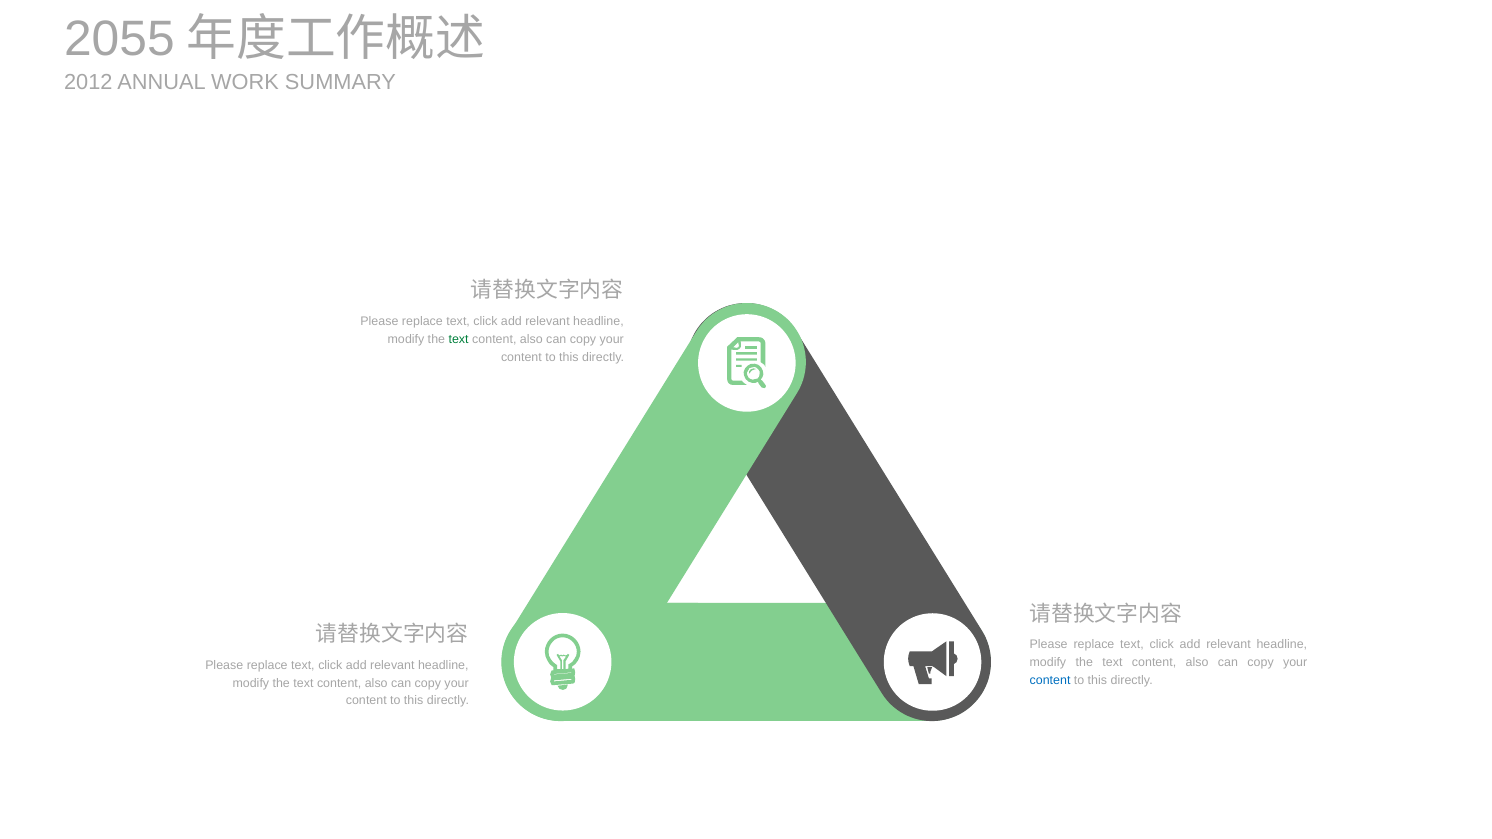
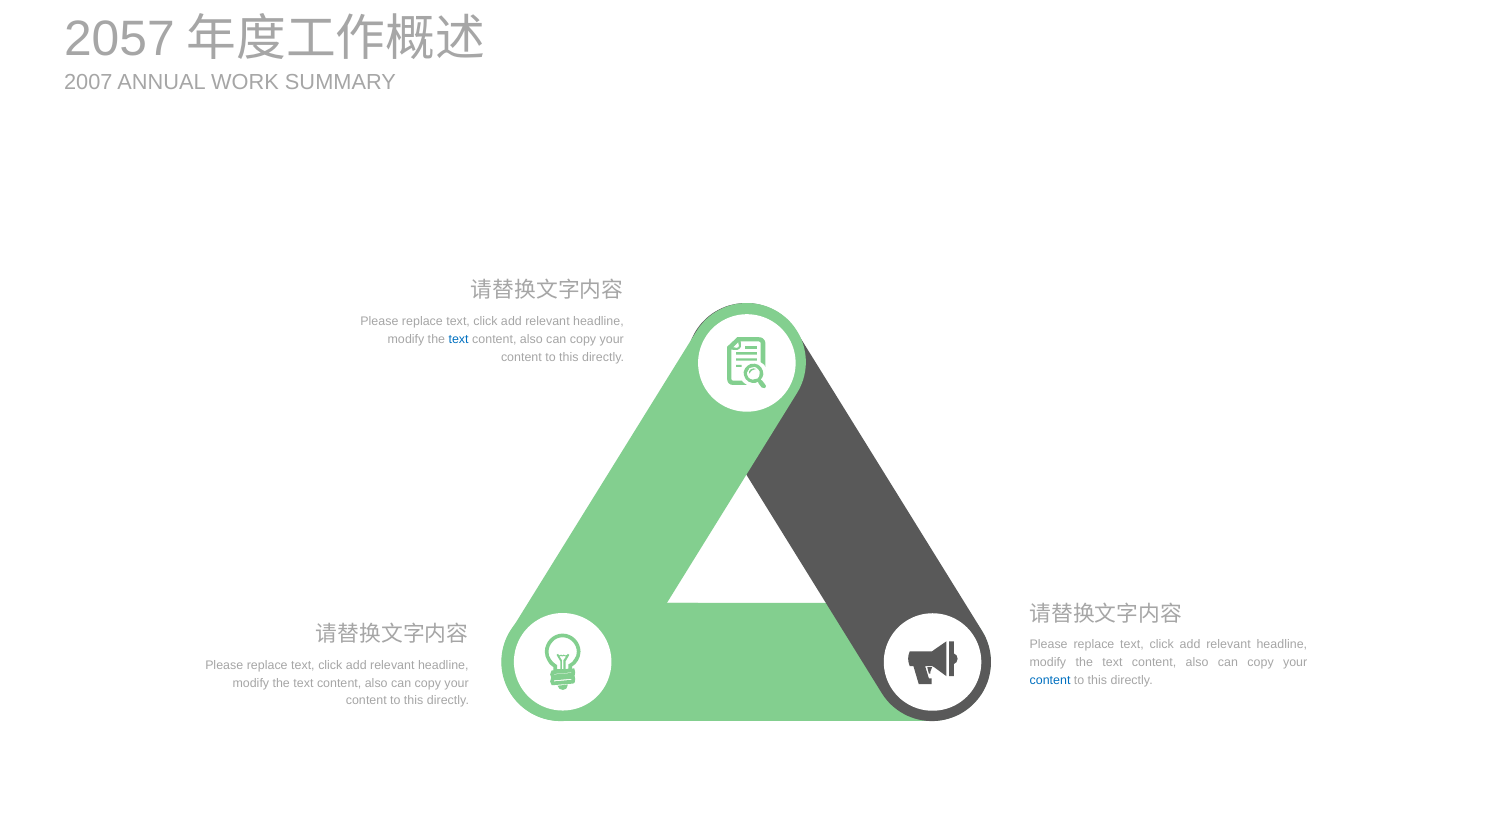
2055: 2055 -> 2057 (119, 39)
2012: 2012 -> 2007 (88, 83)
text colour: green -> blue (459, 339)
